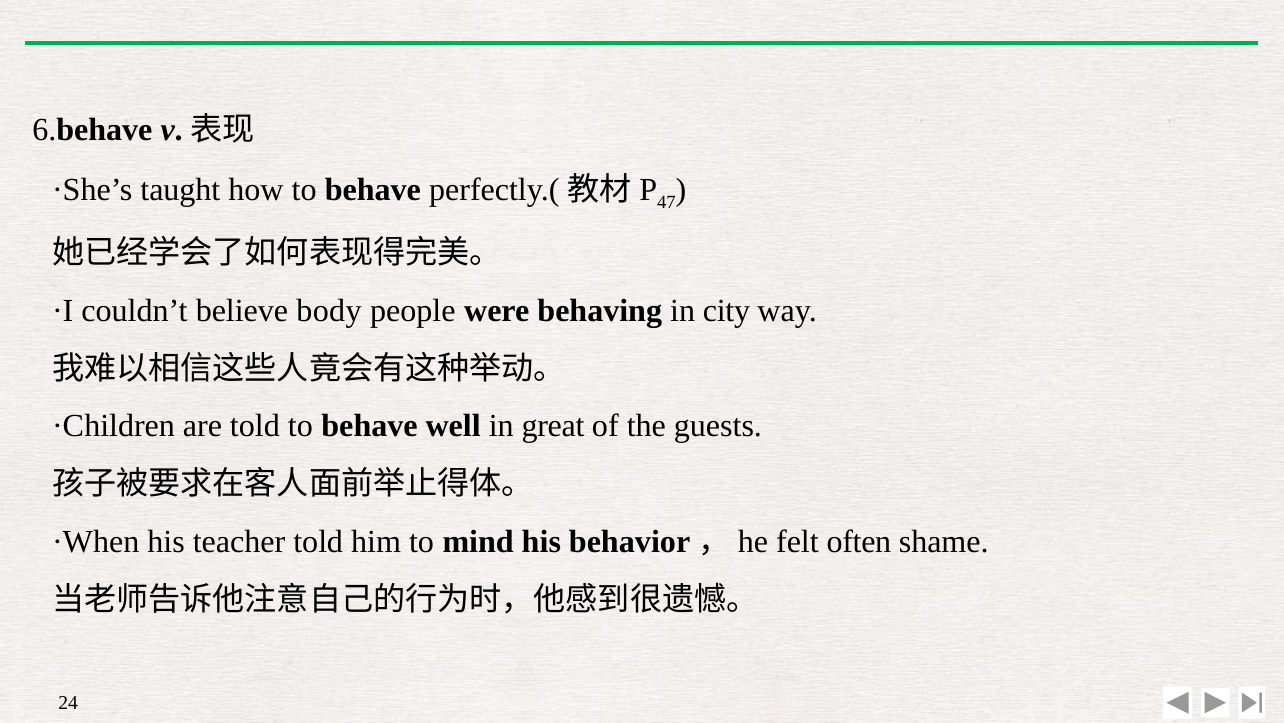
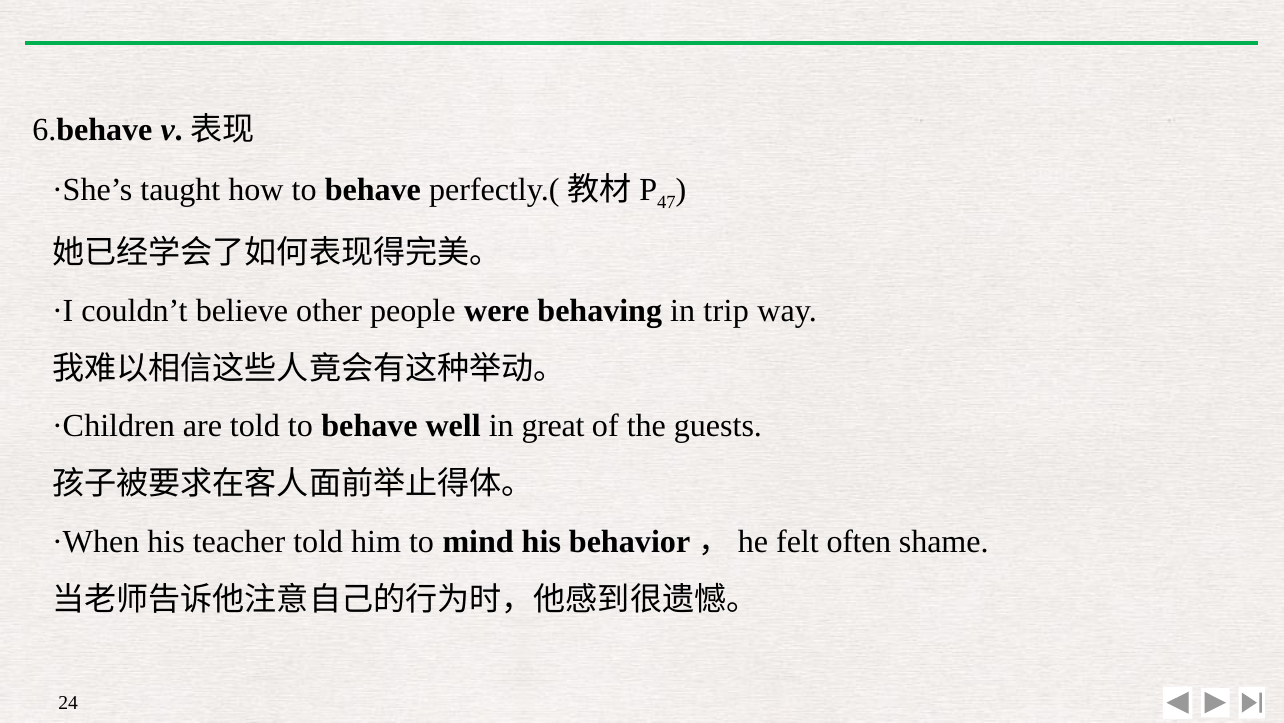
body: body -> other (329, 310)
city: city -> trip (726, 310)
